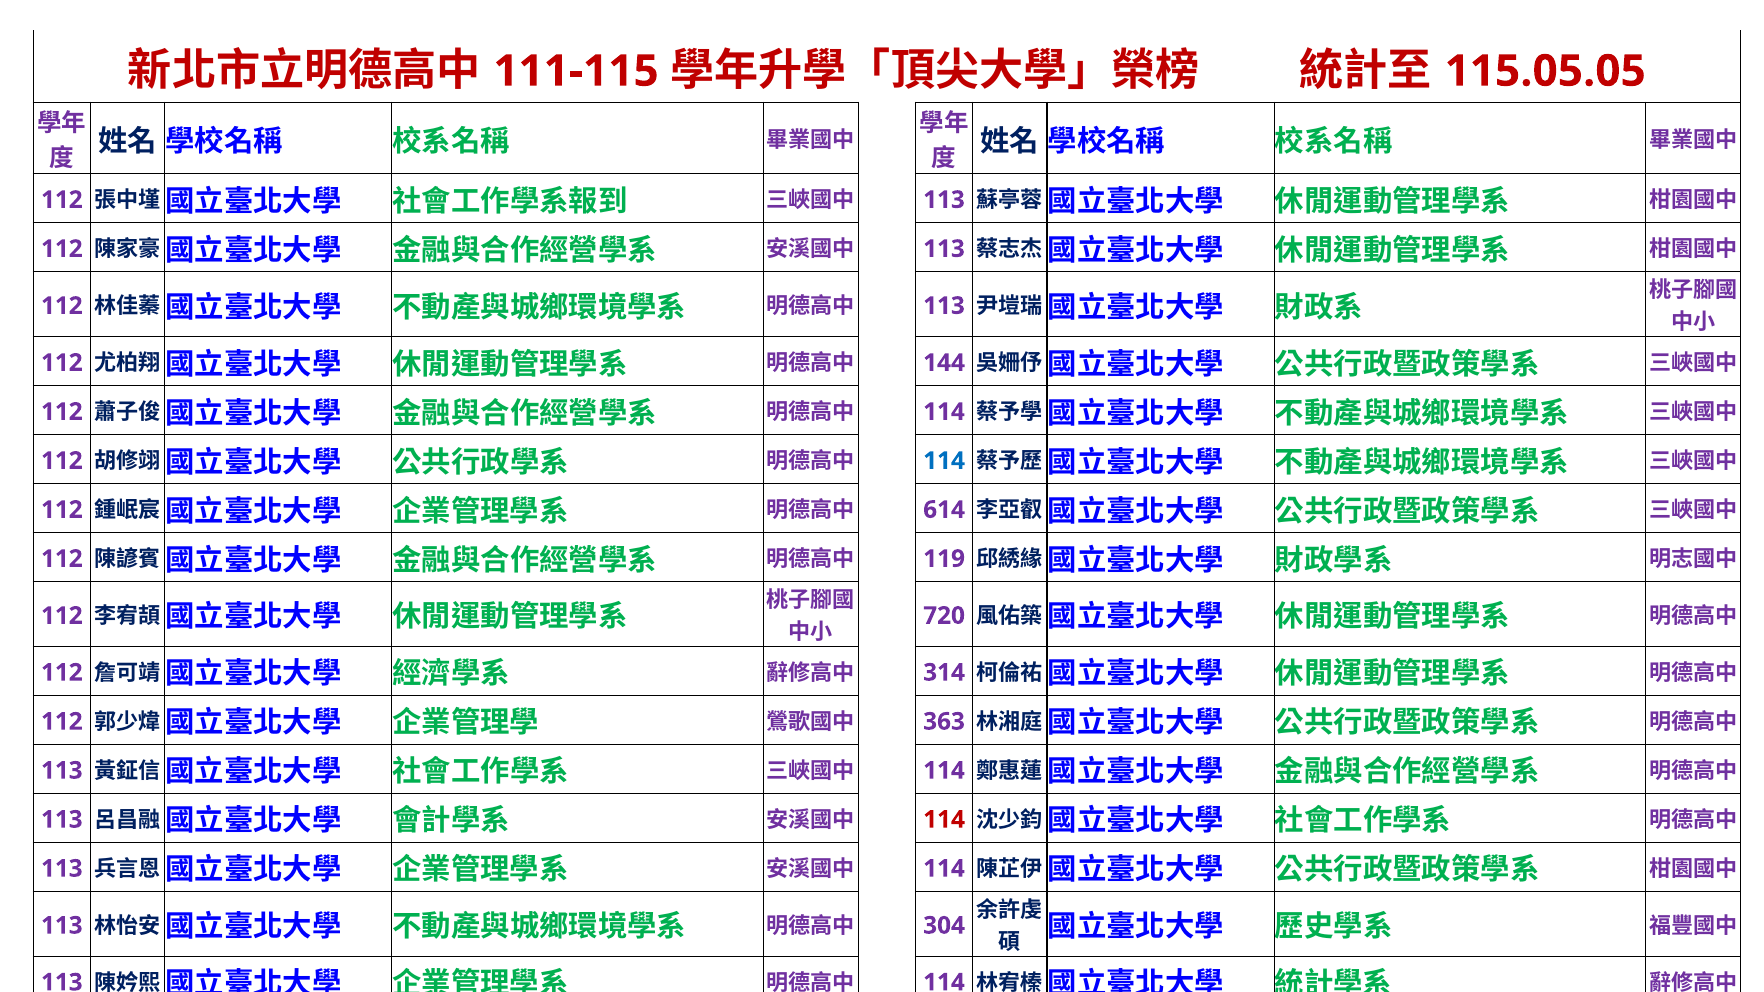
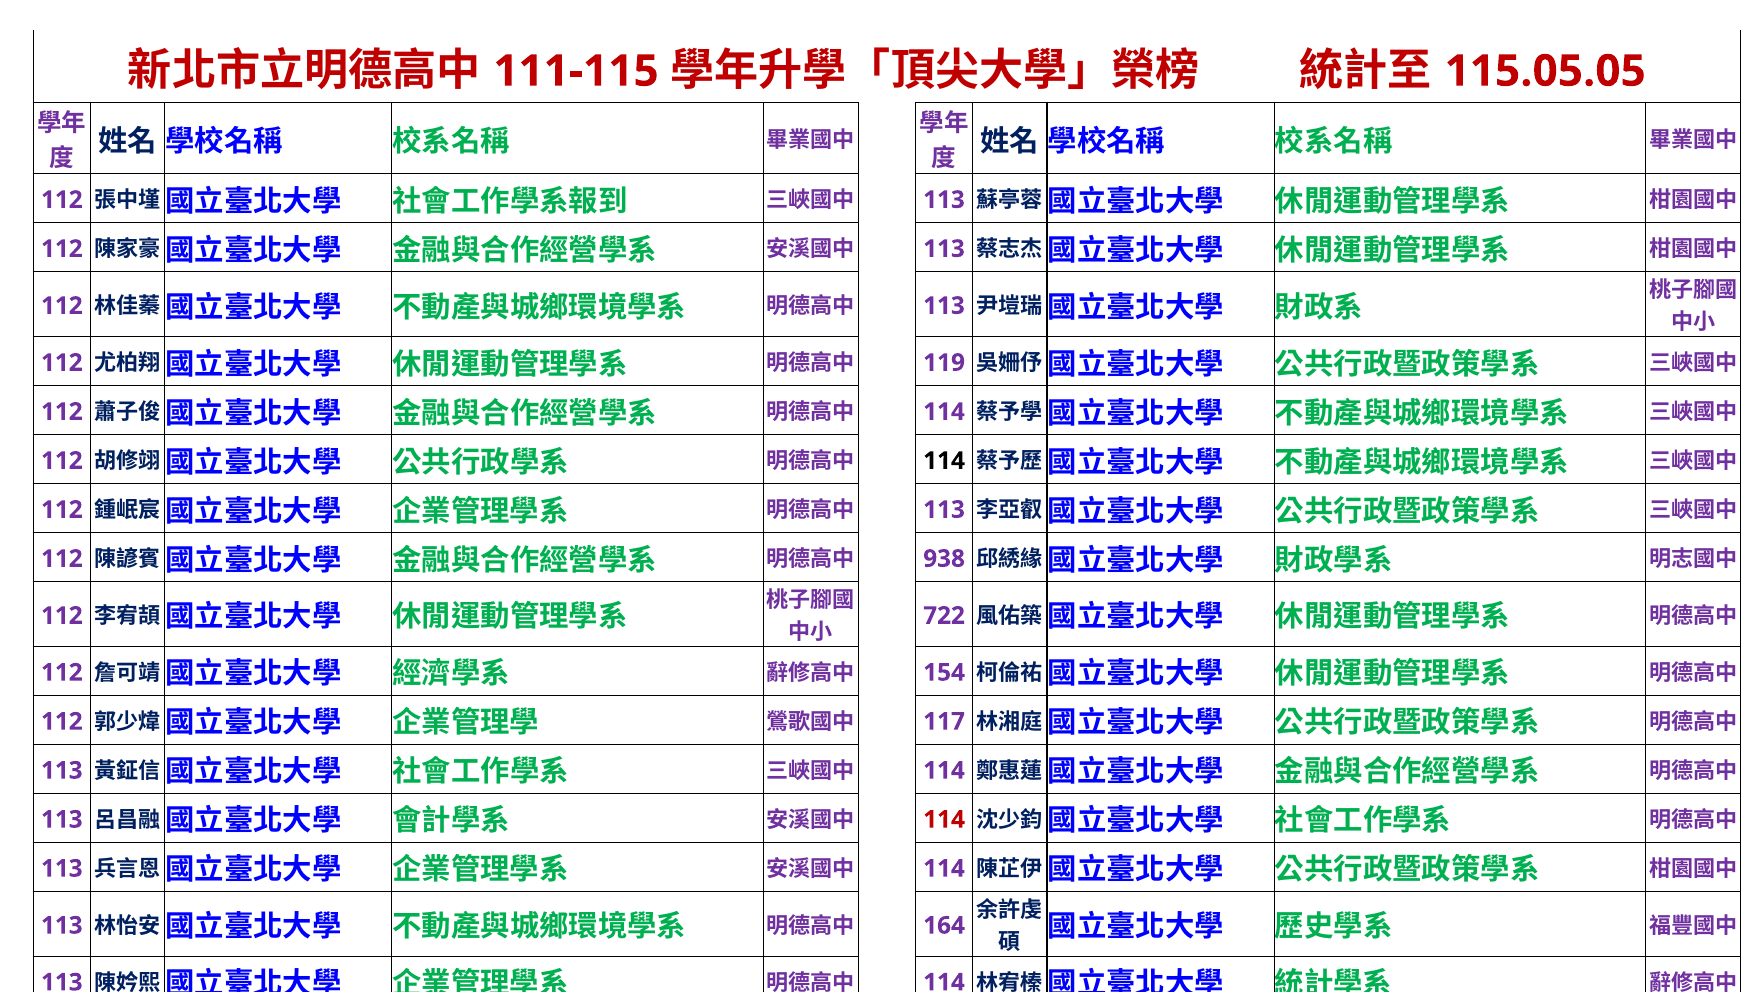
144: 144 -> 119 (944, 363)
114 colour: blue -> black (944, 461)
614: 614 -> 113 (944, 510)
119: 119 -> 938 (944, 559)
720: 720 -> 722 (944, 616)
314: 314 -> 154 (944, 673)
363: 363 -> 117 (944, 722)
304: 304 -> 164 (944, 926)
